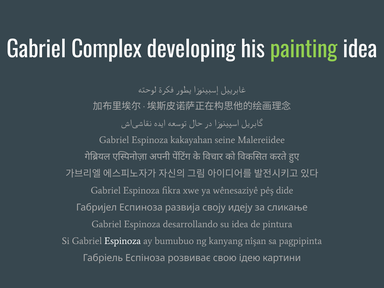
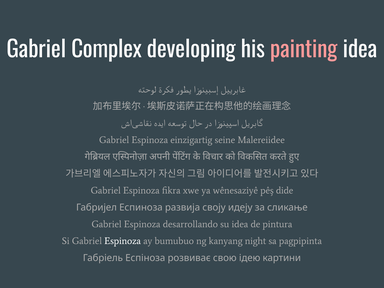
painting colour: light green -> pink (304, 50)
kakayahan: kakayahan -> einzigartig (191, 140)
nîşan: nîşan -> night (256, 241)
